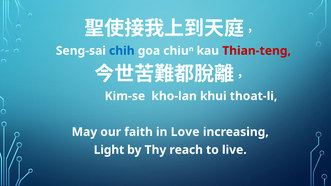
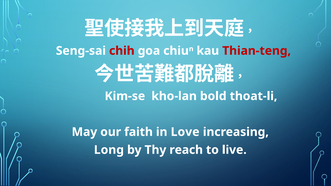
chih colour: blue -> red (122, 51)
khui: khui -> bold (213, 96)
Light: Light -> Long (109, 150)
